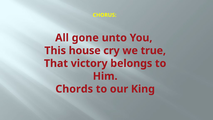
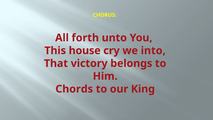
gone: gone -> forth (85, 38)
true: true -> into (153, 51)
